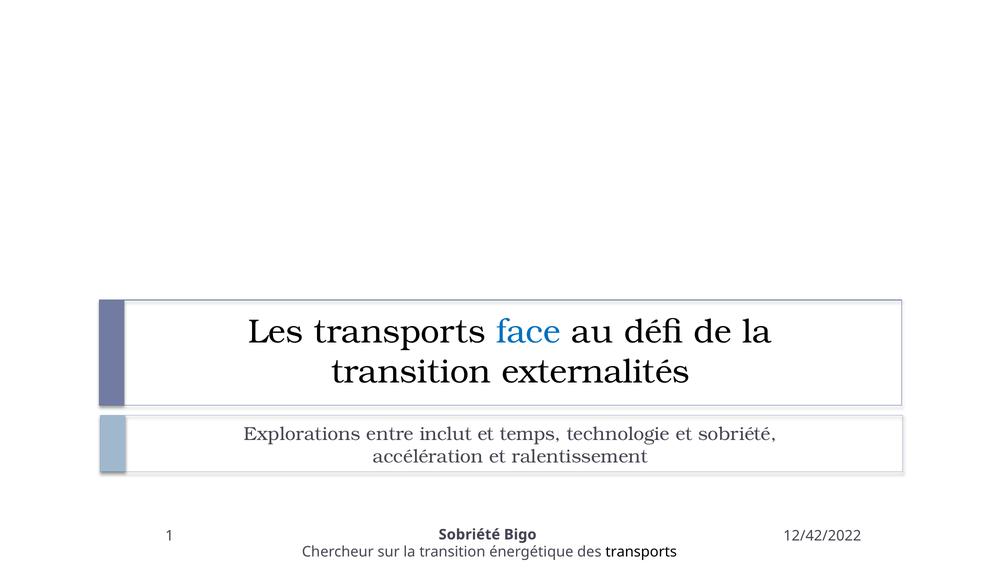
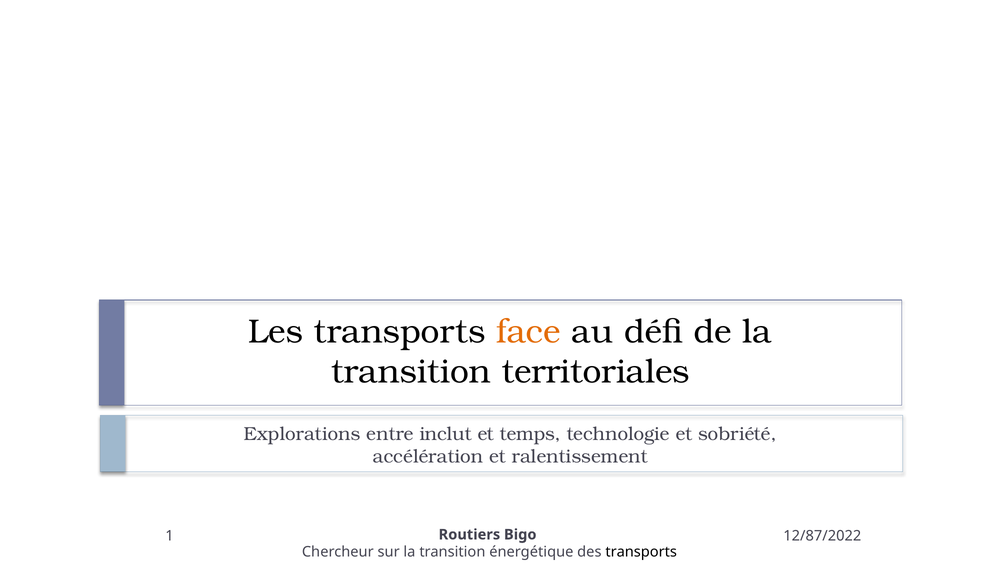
face colour: blue -> orange (528, 332)
externalités: externalités -> territoriales (596, 372)
1 Sobriété: Sobriété -> Routiers (469, 535)
12/42/2022: 12/42/2022 -> 12/87/2022 (822, 536)
